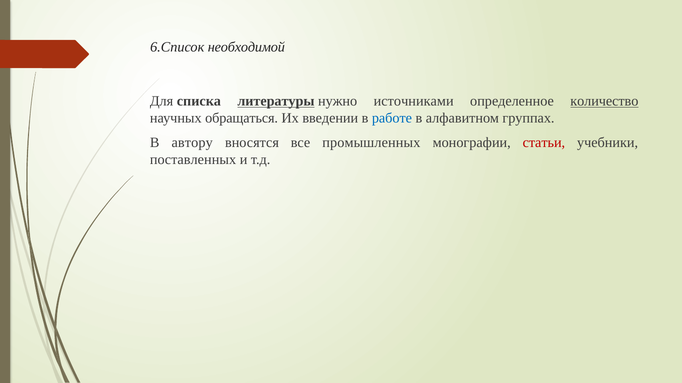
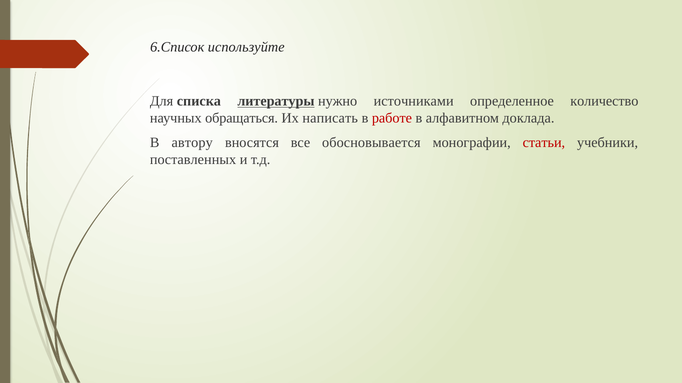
необходимой: необходимой -> используйте (246, 47)
количество underline: present -> none (604, 101)
введении: введении -> написать (330, 118)
работе colour: blue -> red (392, 118)
группах: группах -> доклада (528, 118)
промышленных: промышленных -> обосновывается (371, 143)
